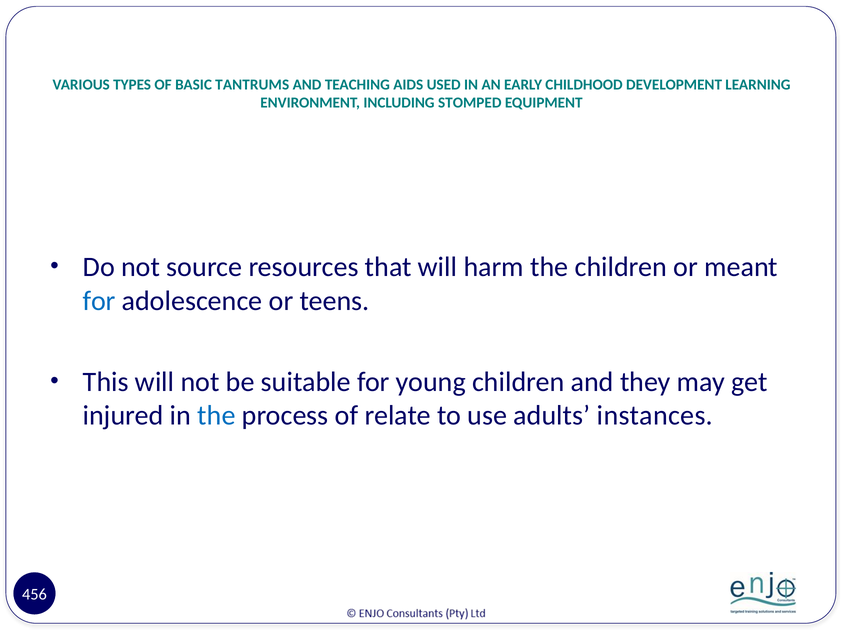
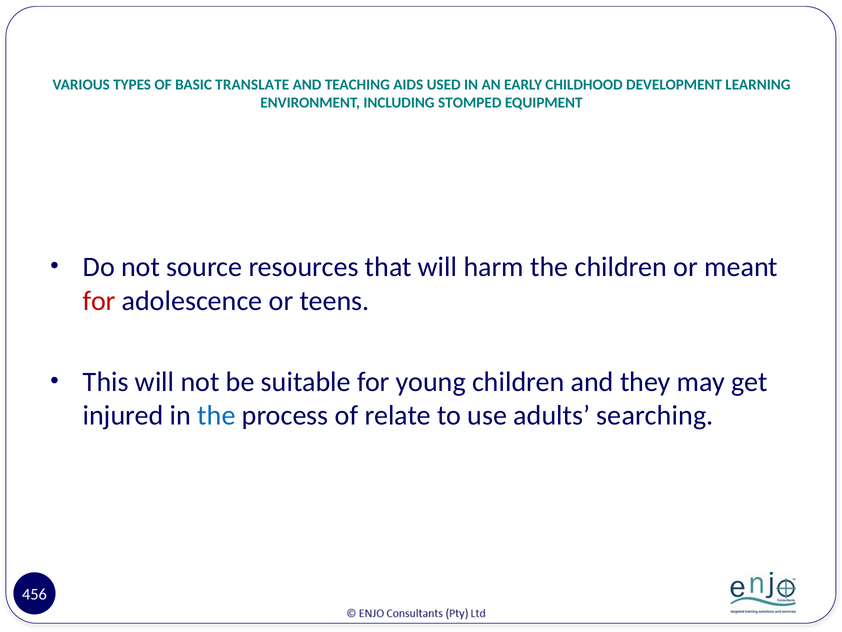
TANTRUMS: TANTRUMS -> TRANSLATE (252, 84)
for colour: blue -> red (99, 301)
instances: instances -> searching (655, 415)
